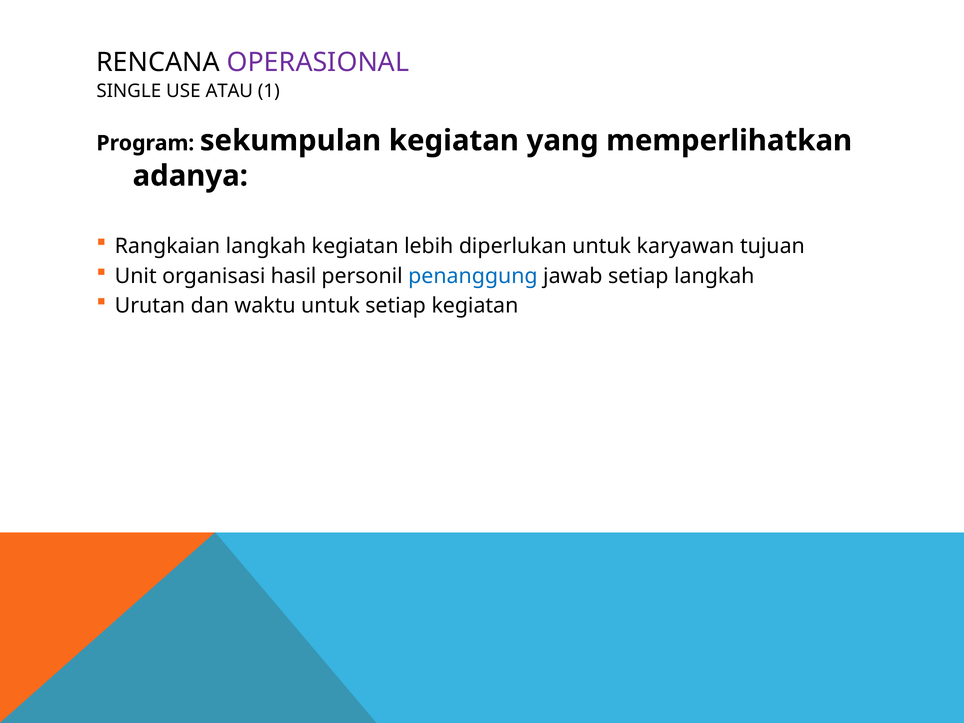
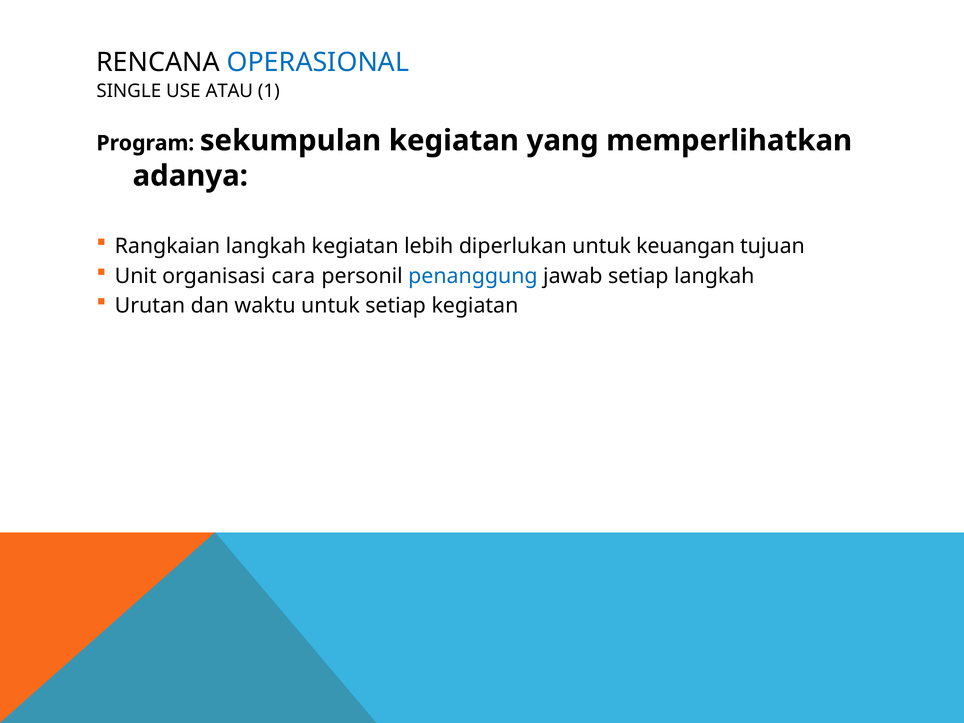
OPERASIONAL colour: purple -> blue (318, 62)
karyawan: karyawan -> keuangan (686, 246)
hasil: hasil -> cara (293, 276)
